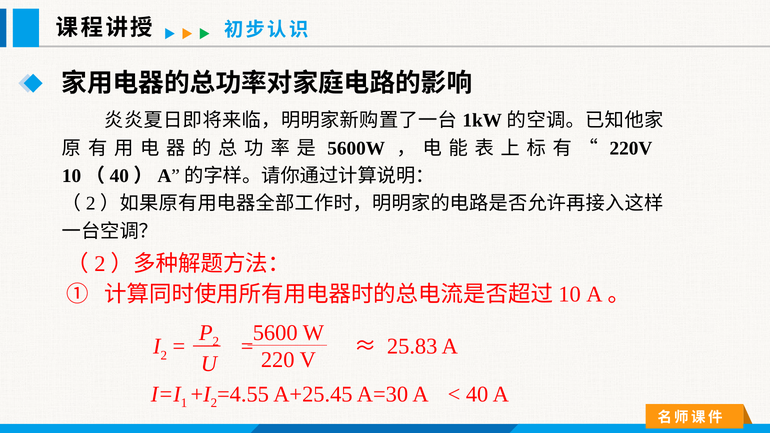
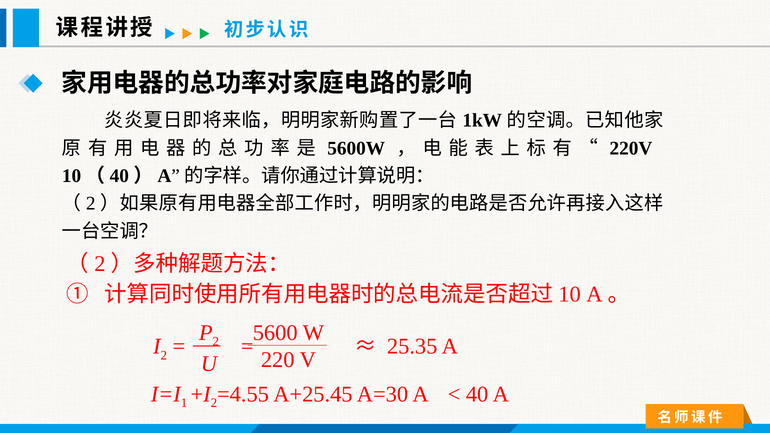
25.83: 25.83 -> 25.35 (412, 347)
